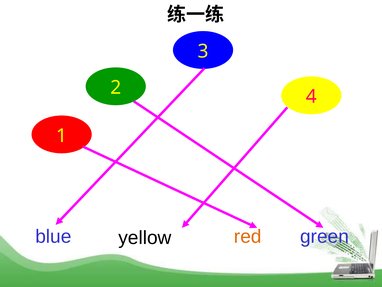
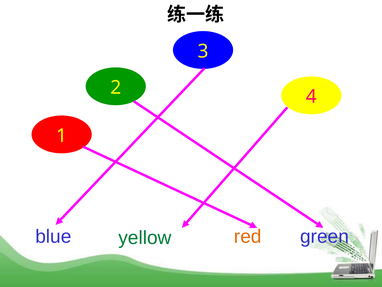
yellow colour: black -> green (145, 238)
